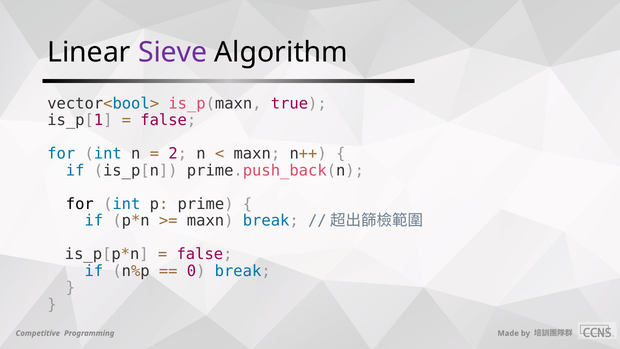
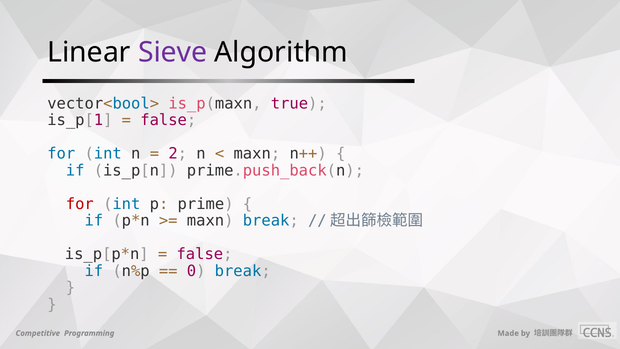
for colour: black -> red (80, 204)
